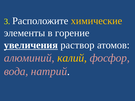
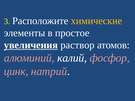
горение: горение -> простое (72, 33)
калий colour: yellow -> white (72, 58)
вода: вода -> цинк (16, 72)
